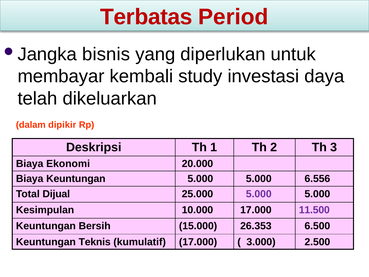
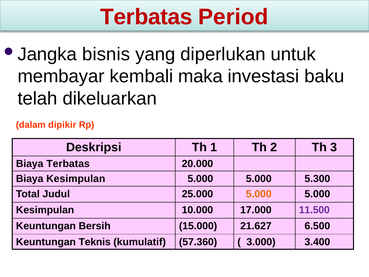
study: study -> maka (200, 76)
daya: daya -> baku (324, 76)
Biaya Ekonomi: Ekonomi -> Terbatas (68, 164)
Biaya Keuntungan: Keuntungan -> Kesimpulan (76, 179)
6.556: 6.556 -> 5.300 (317, 179)
Dijual: Dijual -> Judul (56, 194)
5.000 colour: purple -> orange (259, 194)
26.353: 26.353 -> 21.627 (256, 226)
kumulatif 17.000: 17.000 -> 57.360 (198, 242)
2.500: 2.500 -> 3.400 (317, 242)
